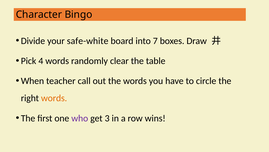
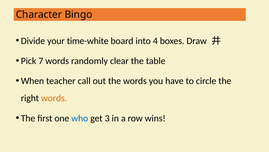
safe-white: safe-white -> time-white (88, 41)
7: 7 -> 4 (155, 41)
4: 4 -> 7 (41, 61)
who colour: purple -> blue (80, 118)
